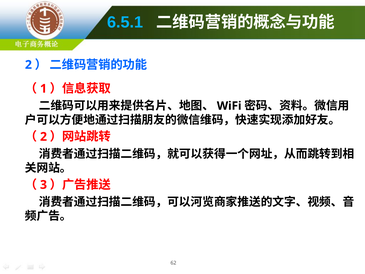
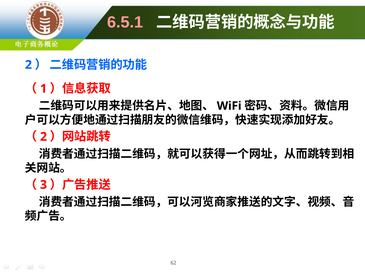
6.5.1 colour: light blue -> pink (125, 22)
